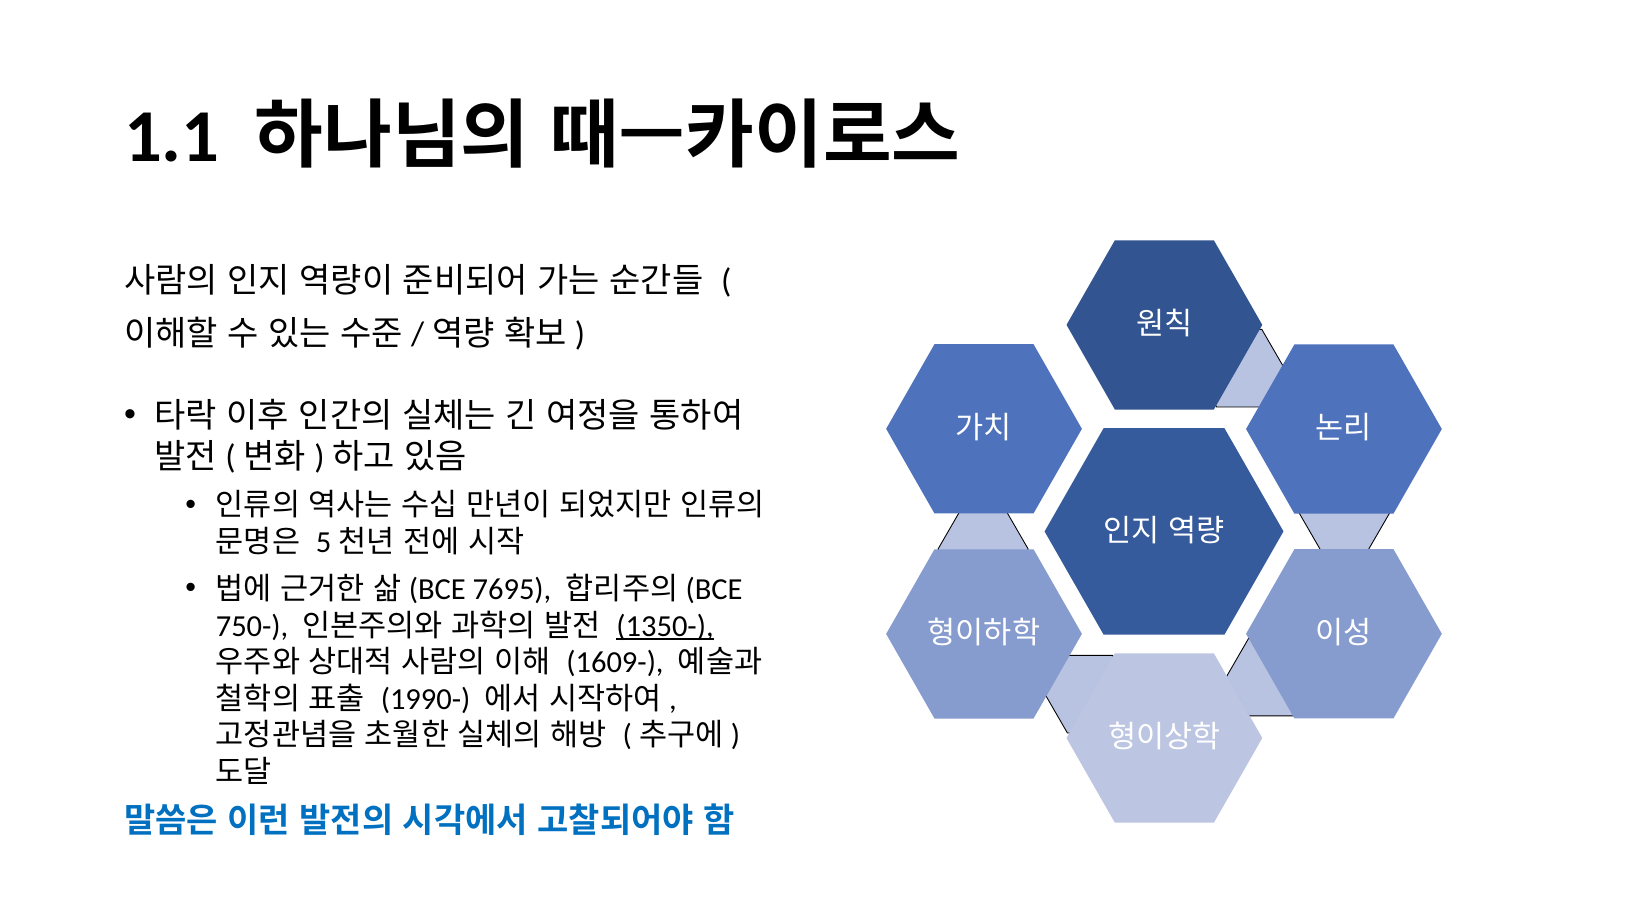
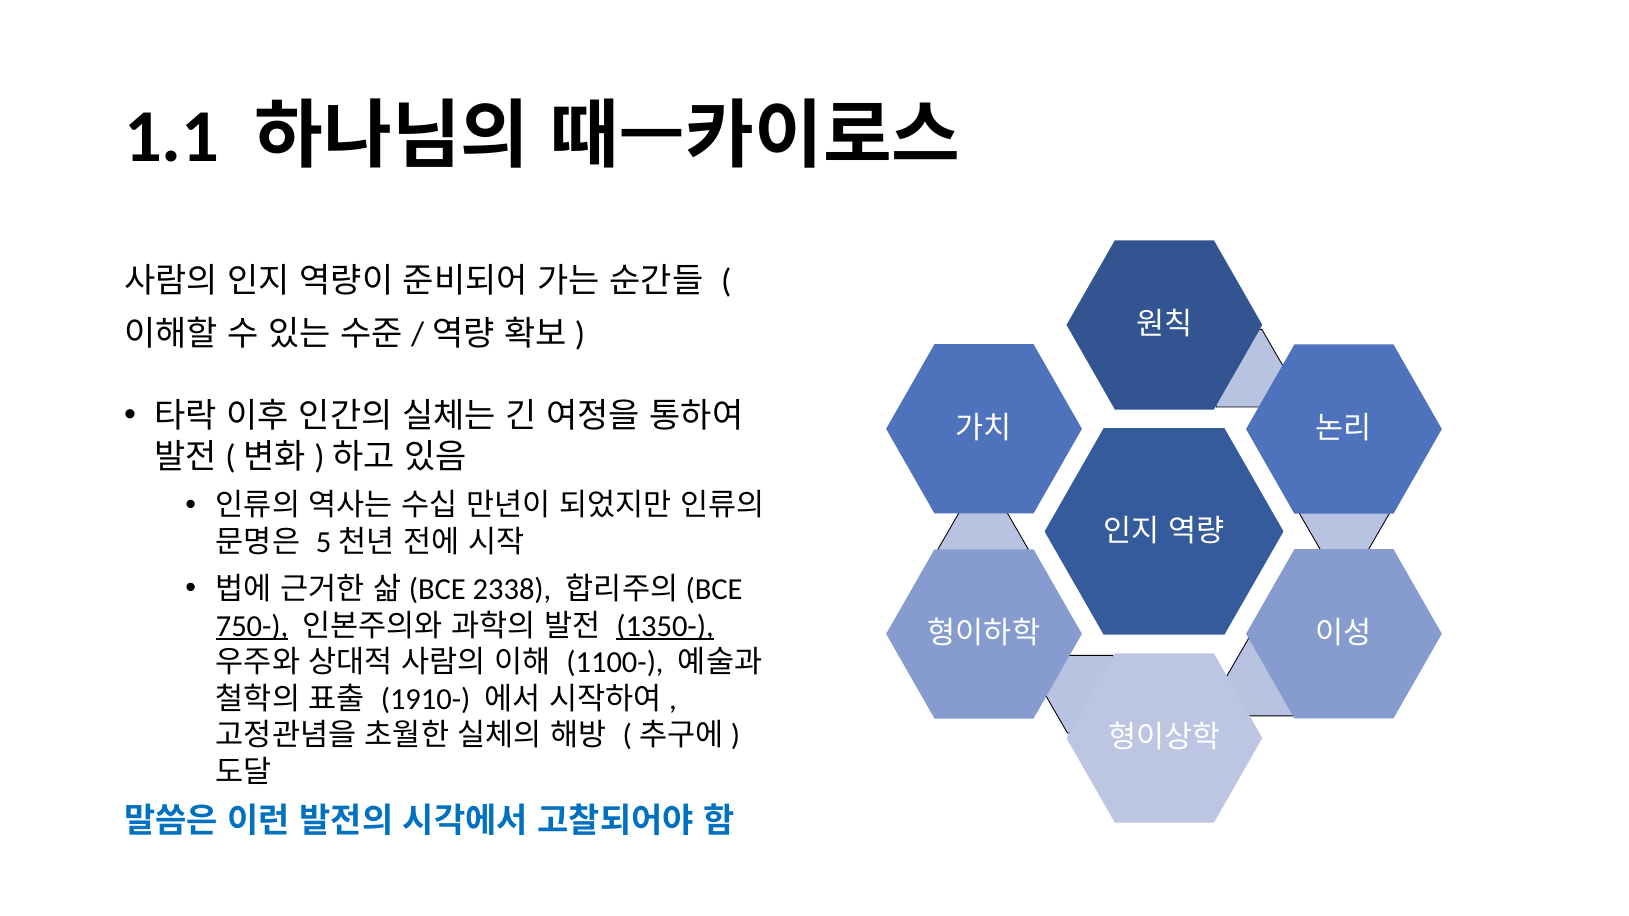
7695: 7695 -> 2338 (512, 590)
750- underline: none -> present (252, 626)
1609-: 1609- -> 1100- (615, 663)
1990-: 1990- -> 1910- (426, 699)
